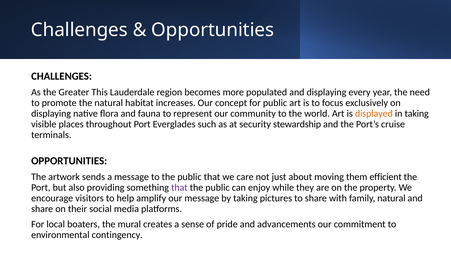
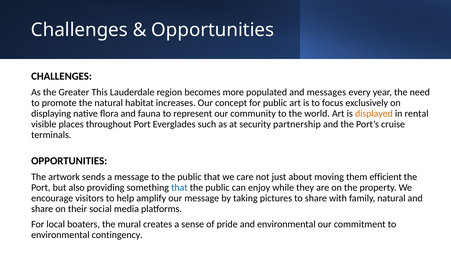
and displaying: displaying -> messages (326, 92)
in taking: taking -> rental (417, 113)
stewardship: stewardship -> partnership (297, 124)
that colour: purple -> blue (179, 187)
and advancements: advancements -> environmental (286, 224)
